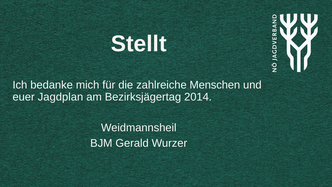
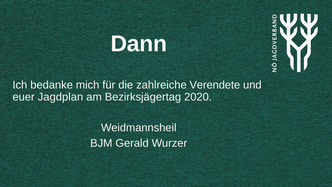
Stellt: Stellt -> Dann (139, 44)
Menschen: Menschen -> Verendete (215, 85)
2014: 2014 -> 2020 (198, 97)
